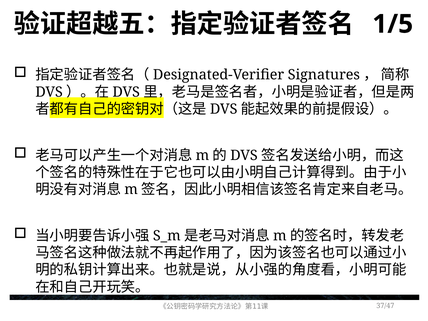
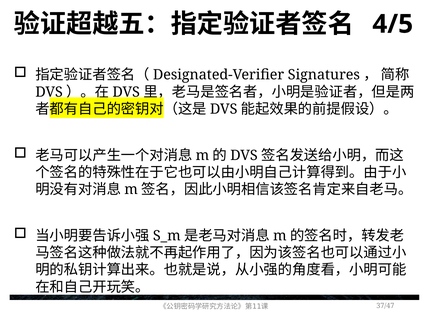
1/5: 1/5 -> 4/5 (393, 24)
